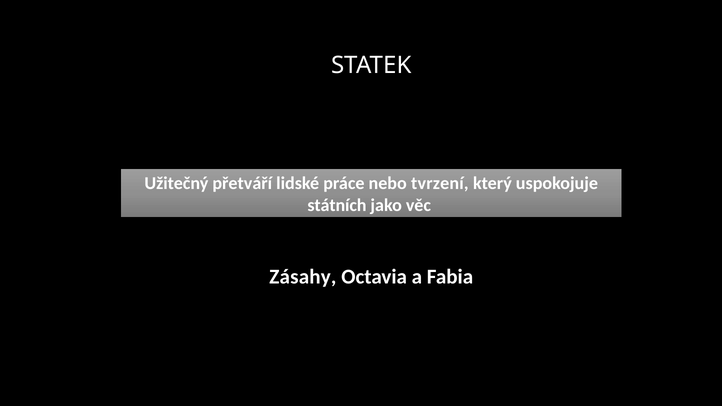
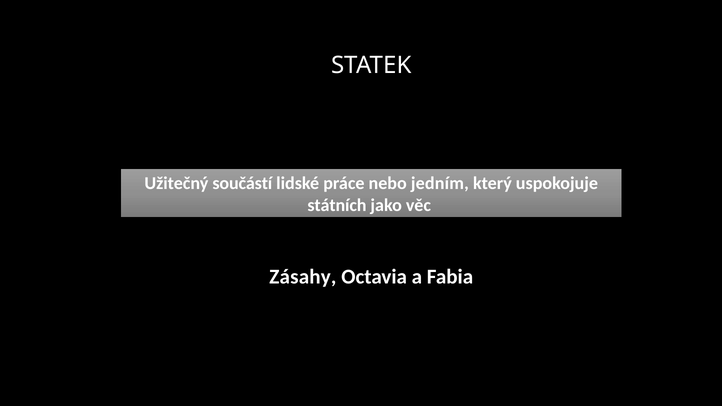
přetváří: přetváří -> součástí (242, 183)
tvrzení: tvrzení -> jedním (440, 183)
